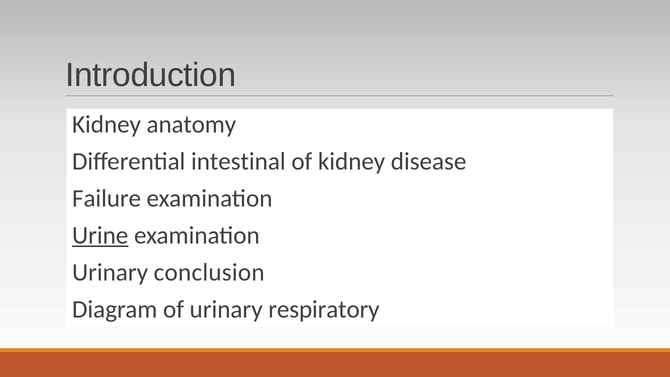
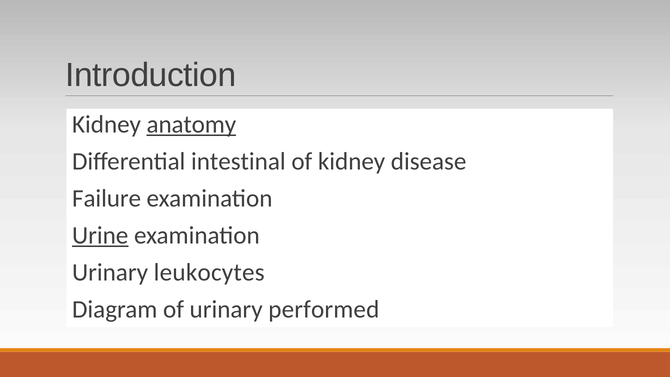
anatomy underline: none -> present (191, 125)
conclusion: conclusion -> leukocytes (209, 272)
respiratory: respiratory -> performed (324, 309)
